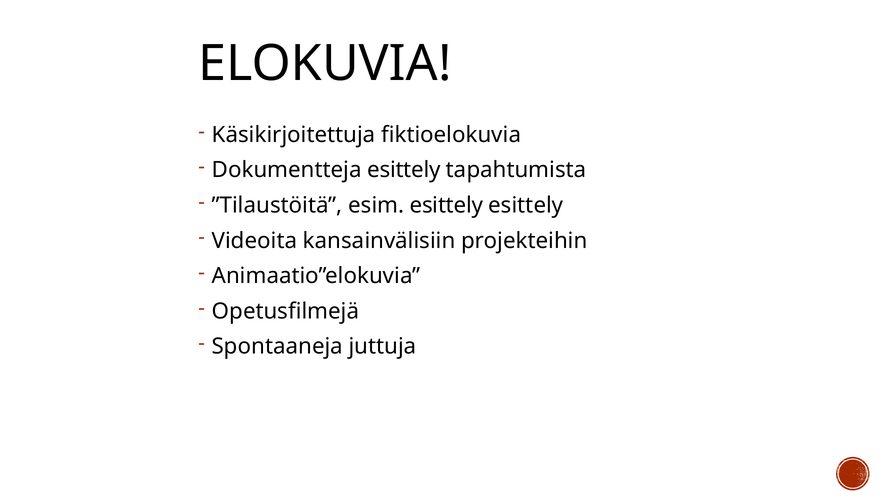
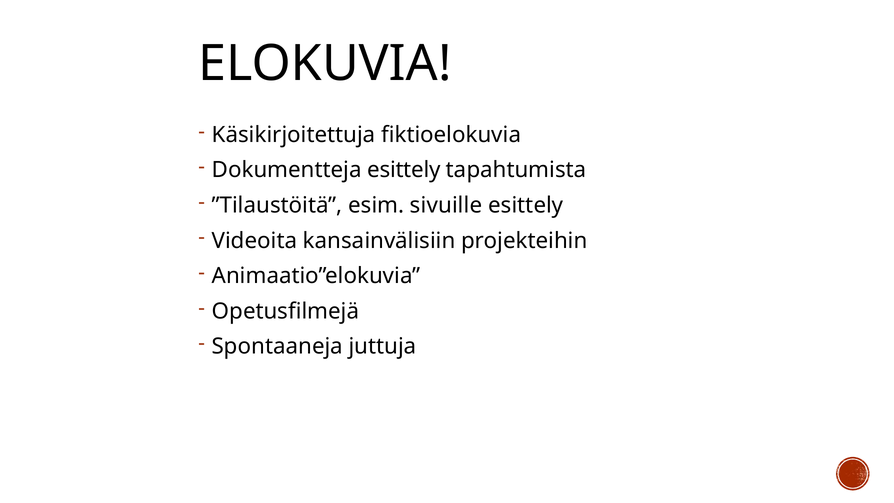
esim esittely: esittely -> sivuille (446, 205)
